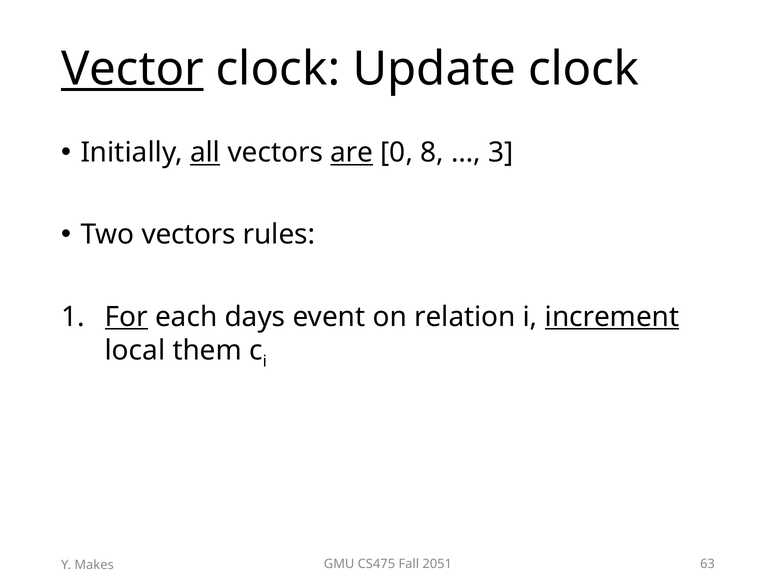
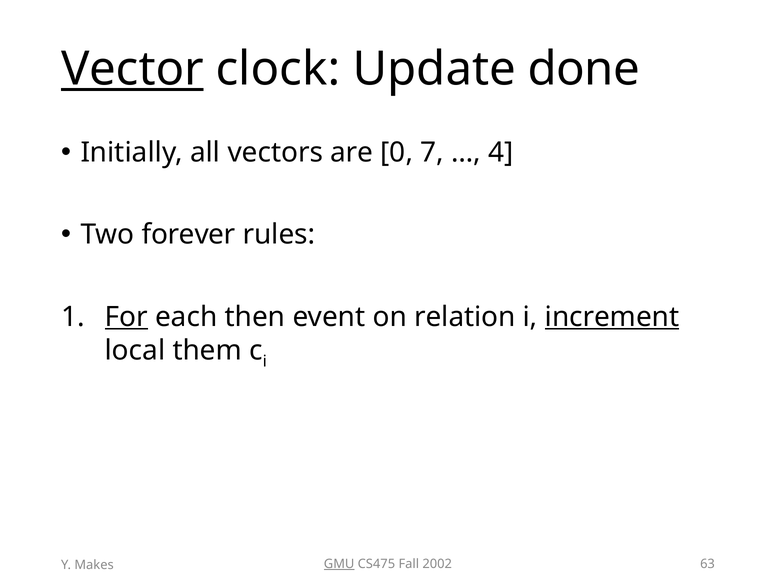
Update clock: clock -> done (584, 69)
all underline: present -> none (205, 153)
are underline: present -> none (352, 153)
8: 8 -> 7 (432, 153)
3: 3 -> 4 (501, 153)
Two vectors: vectors -> forever (189, 235)
days: days -> then (255, 317)
GMU underline: none -> present (339, 564)
2051: 2051 -> 2002 (437, 564)
